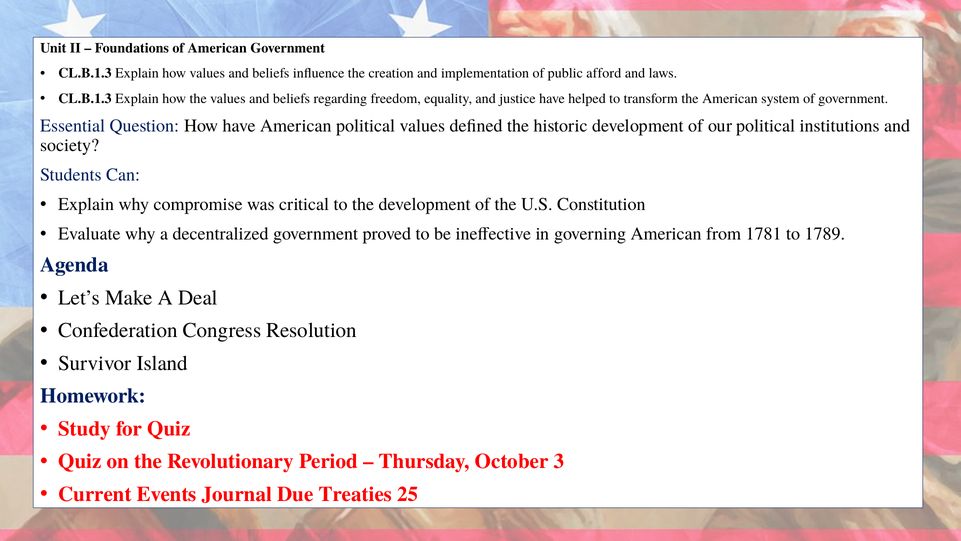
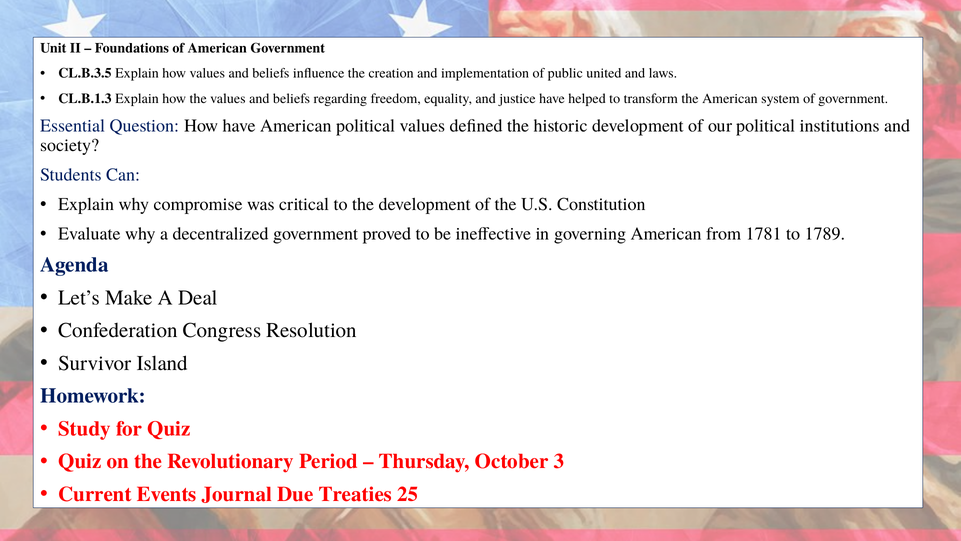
CL.B.1.3: CL.B.1.3 -> CL.B.3.5 (85, 73)
afford: afford -> united (604, 73)
